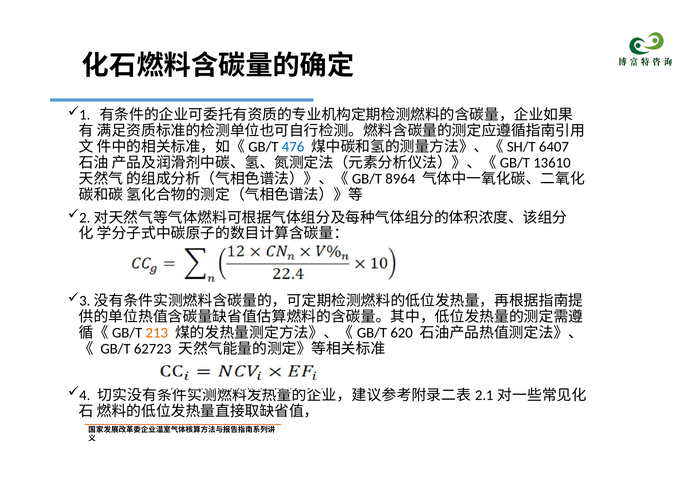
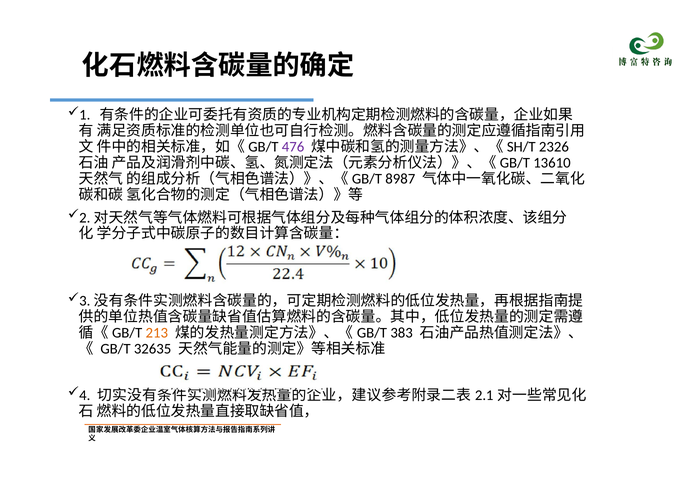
476 colour: blue -> purple (293, 147)
6407: 6407 -> 2326 (554, 147)
8964: 8964 -> 8987 (400, 179)
620: 620 -> 383 (402, 333)
62723: 62723 -> 32635 (153, 349)
